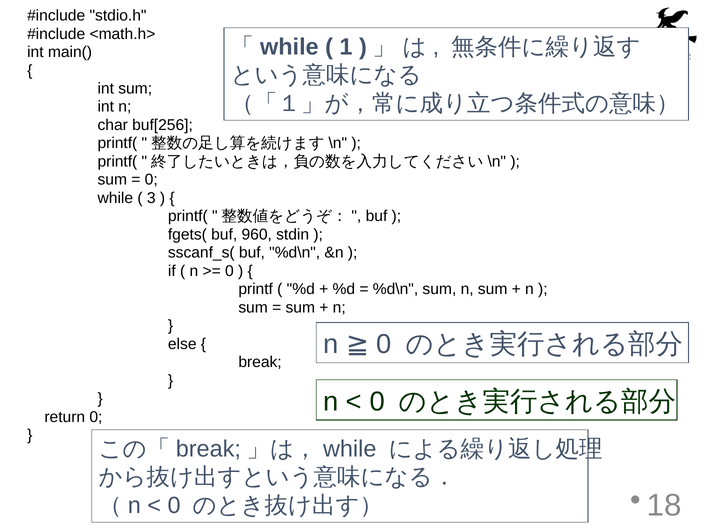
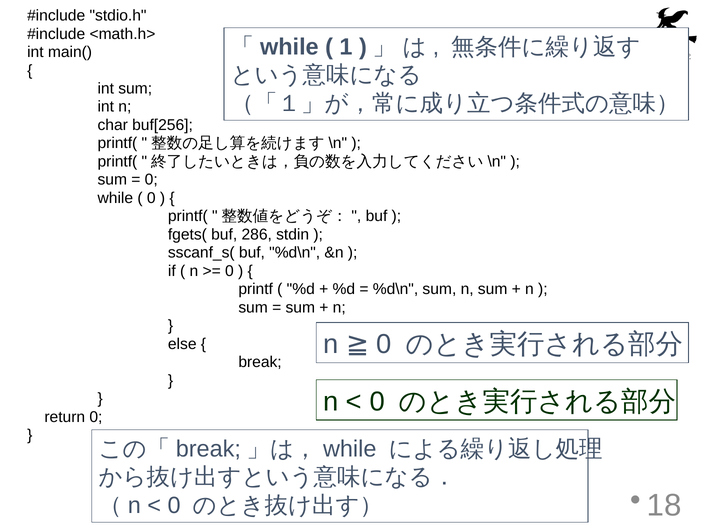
3: 3 -> 0 (151, 198)
960: 960 -> 286 (257, 234)
